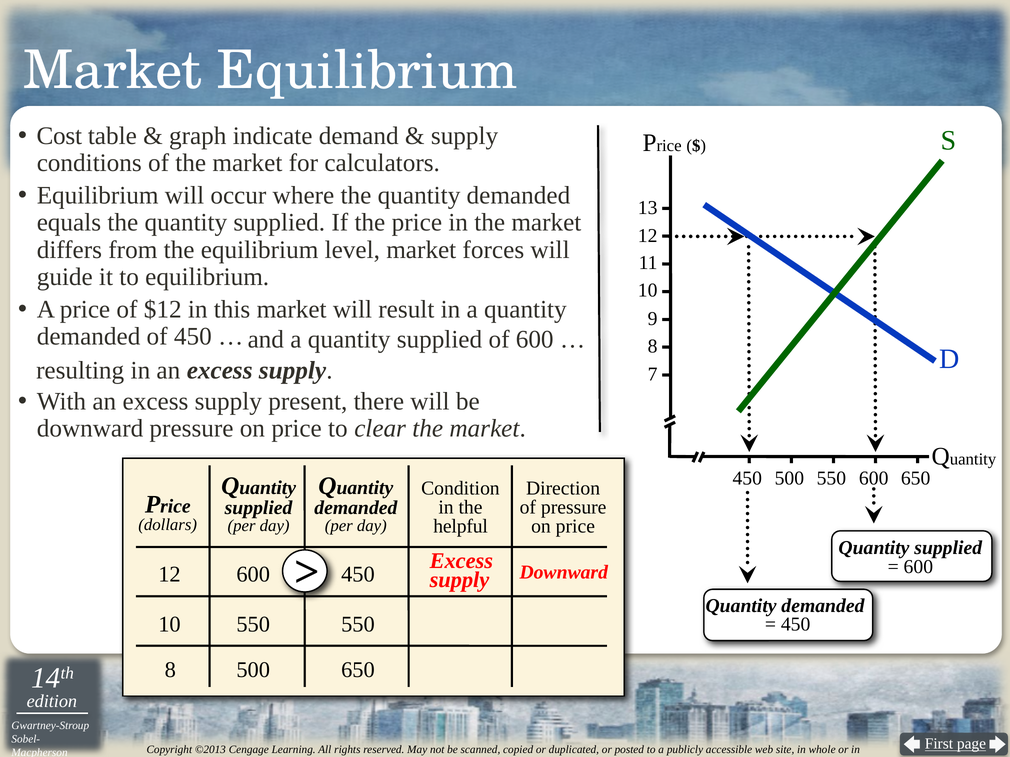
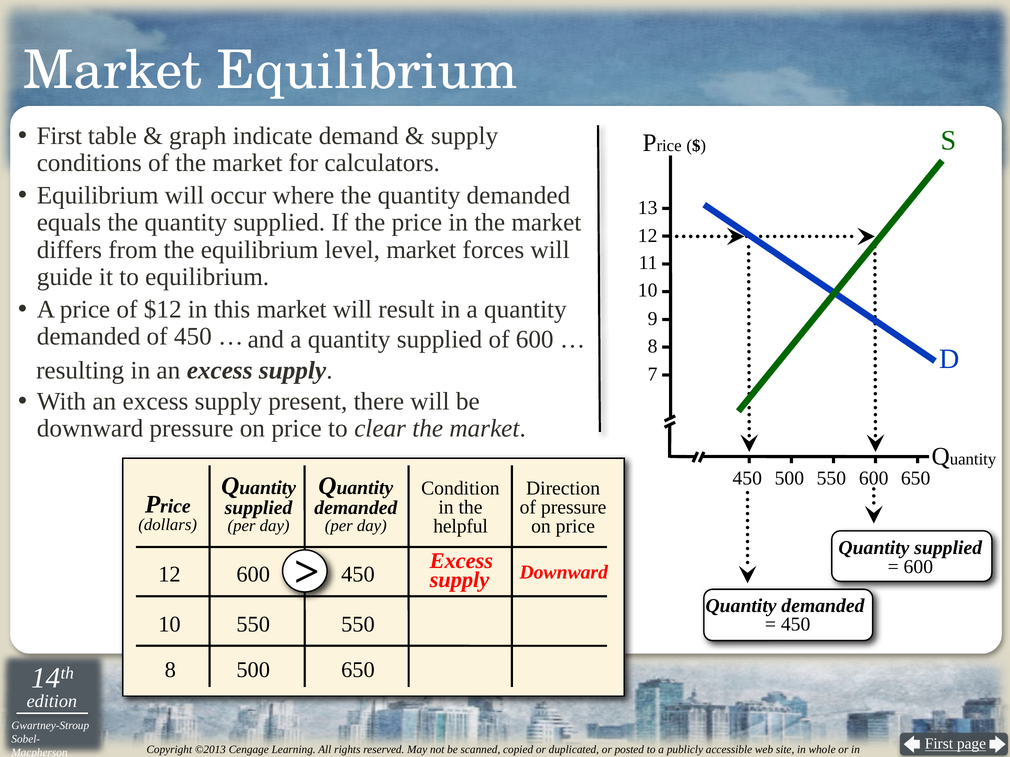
Cost: Cost -> First (59, 136)
